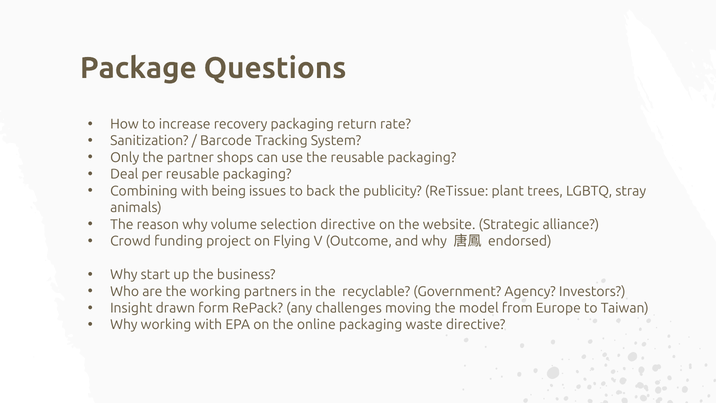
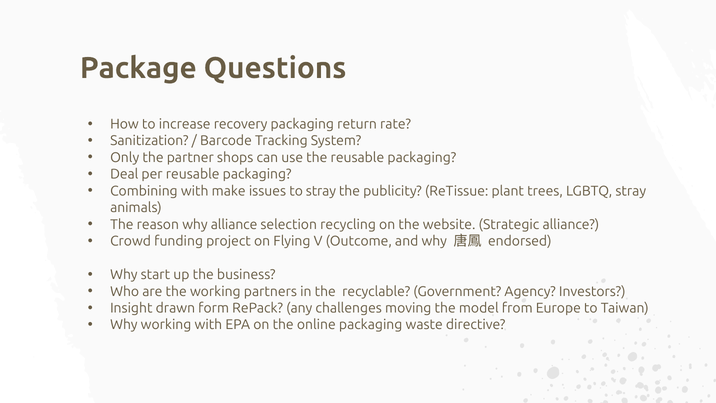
being: being -> make (229, 191)
to back: back -> stray (321, 191)
why volume: volume -> alliance (234, 224)
selection directive: directive -> recycling (348, 224)
